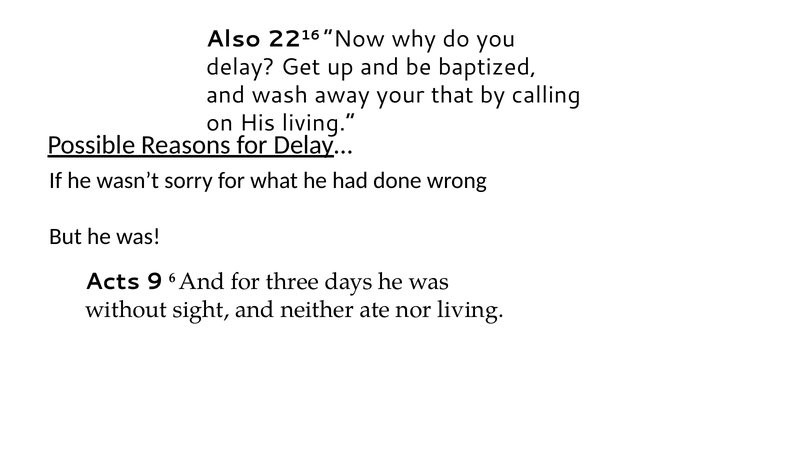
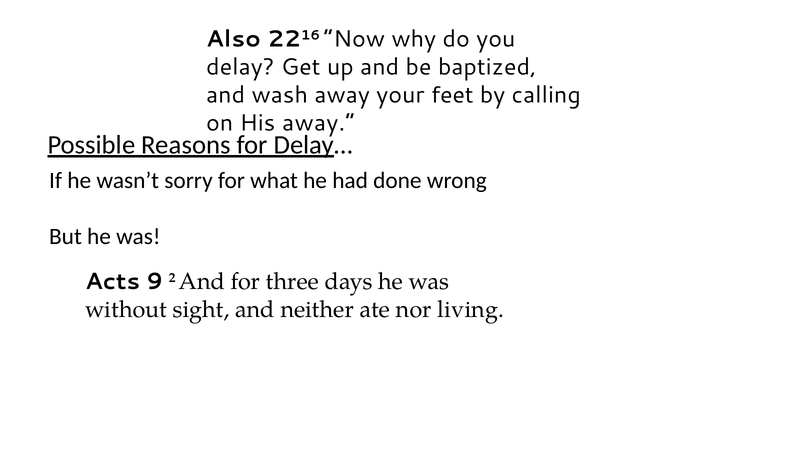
that: that -> feet (452, 95)
His living: living -> away (318, 123)
6: 6 -> 2 (172, 277)
